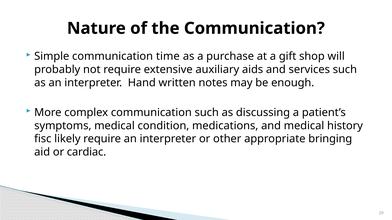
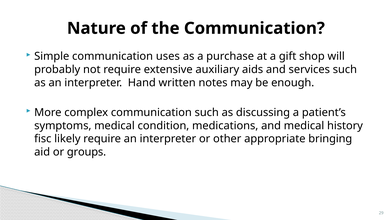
time: time -> uses (168, 56)
cardiac: cardiac -> groups (87, 152)
